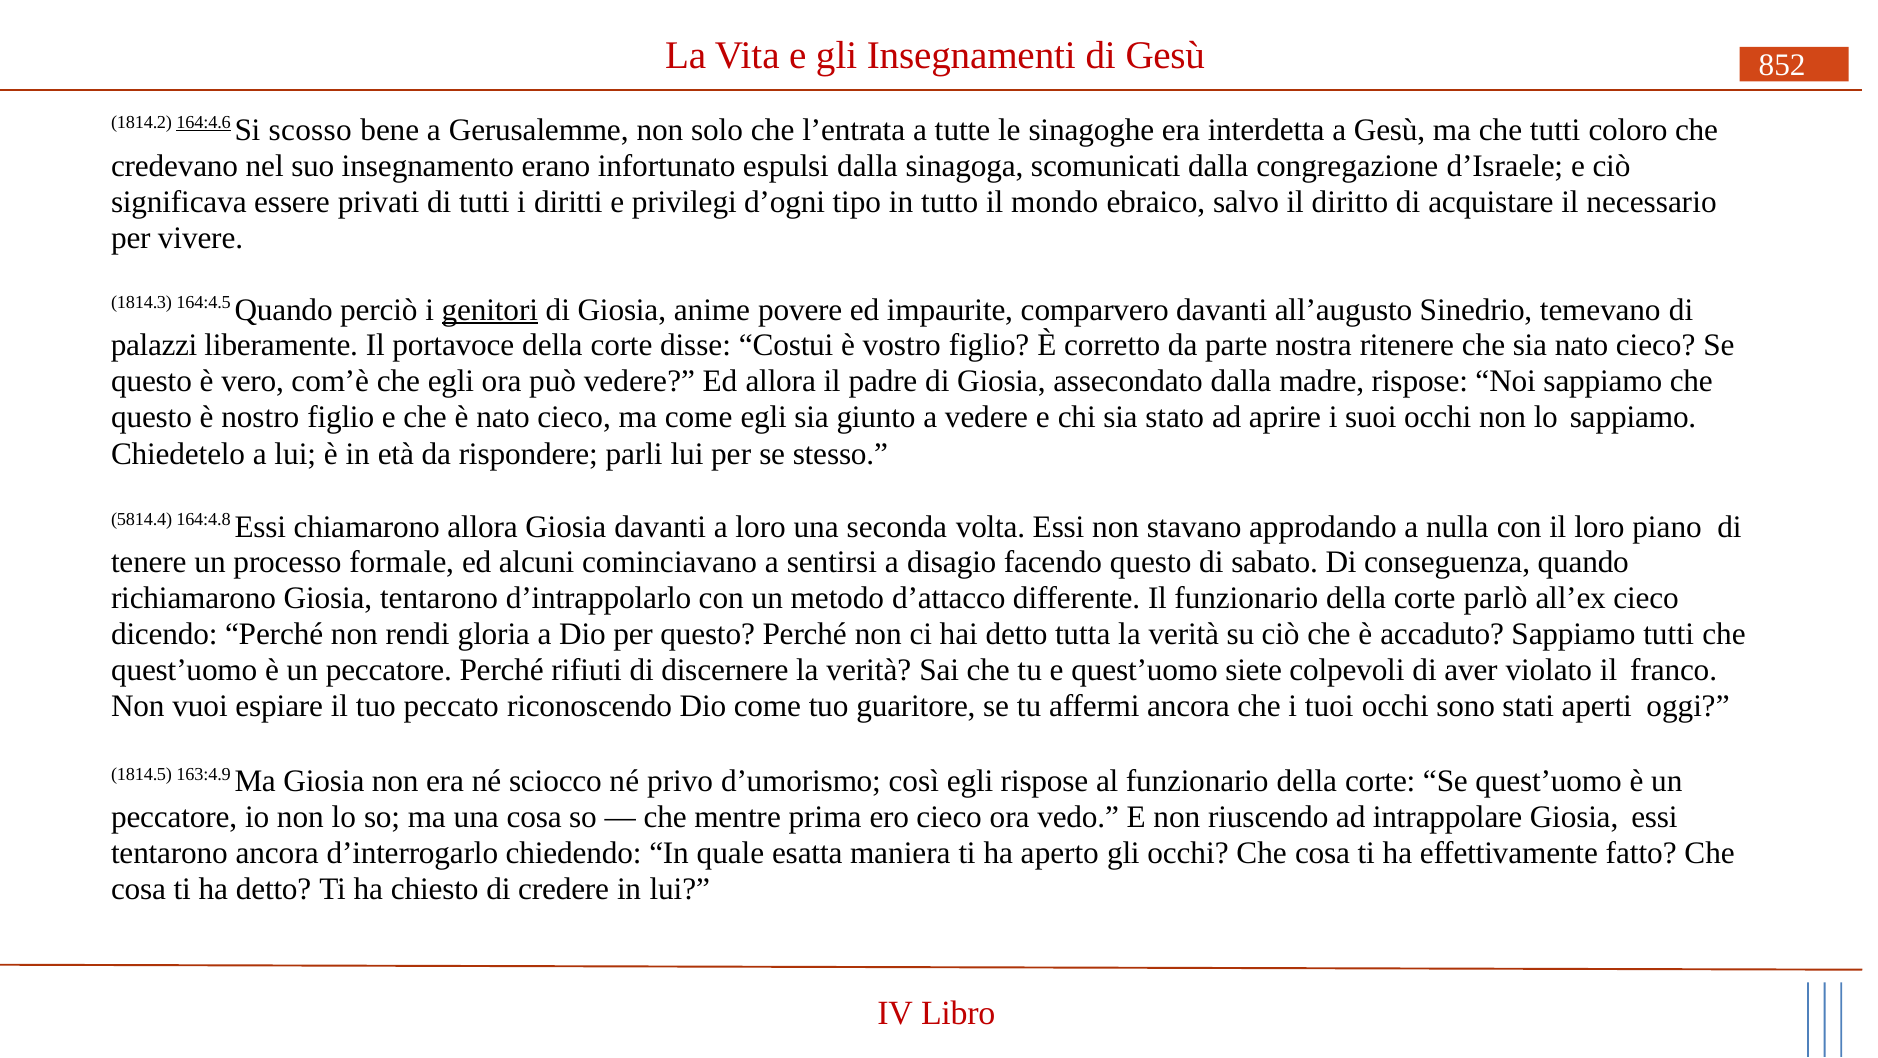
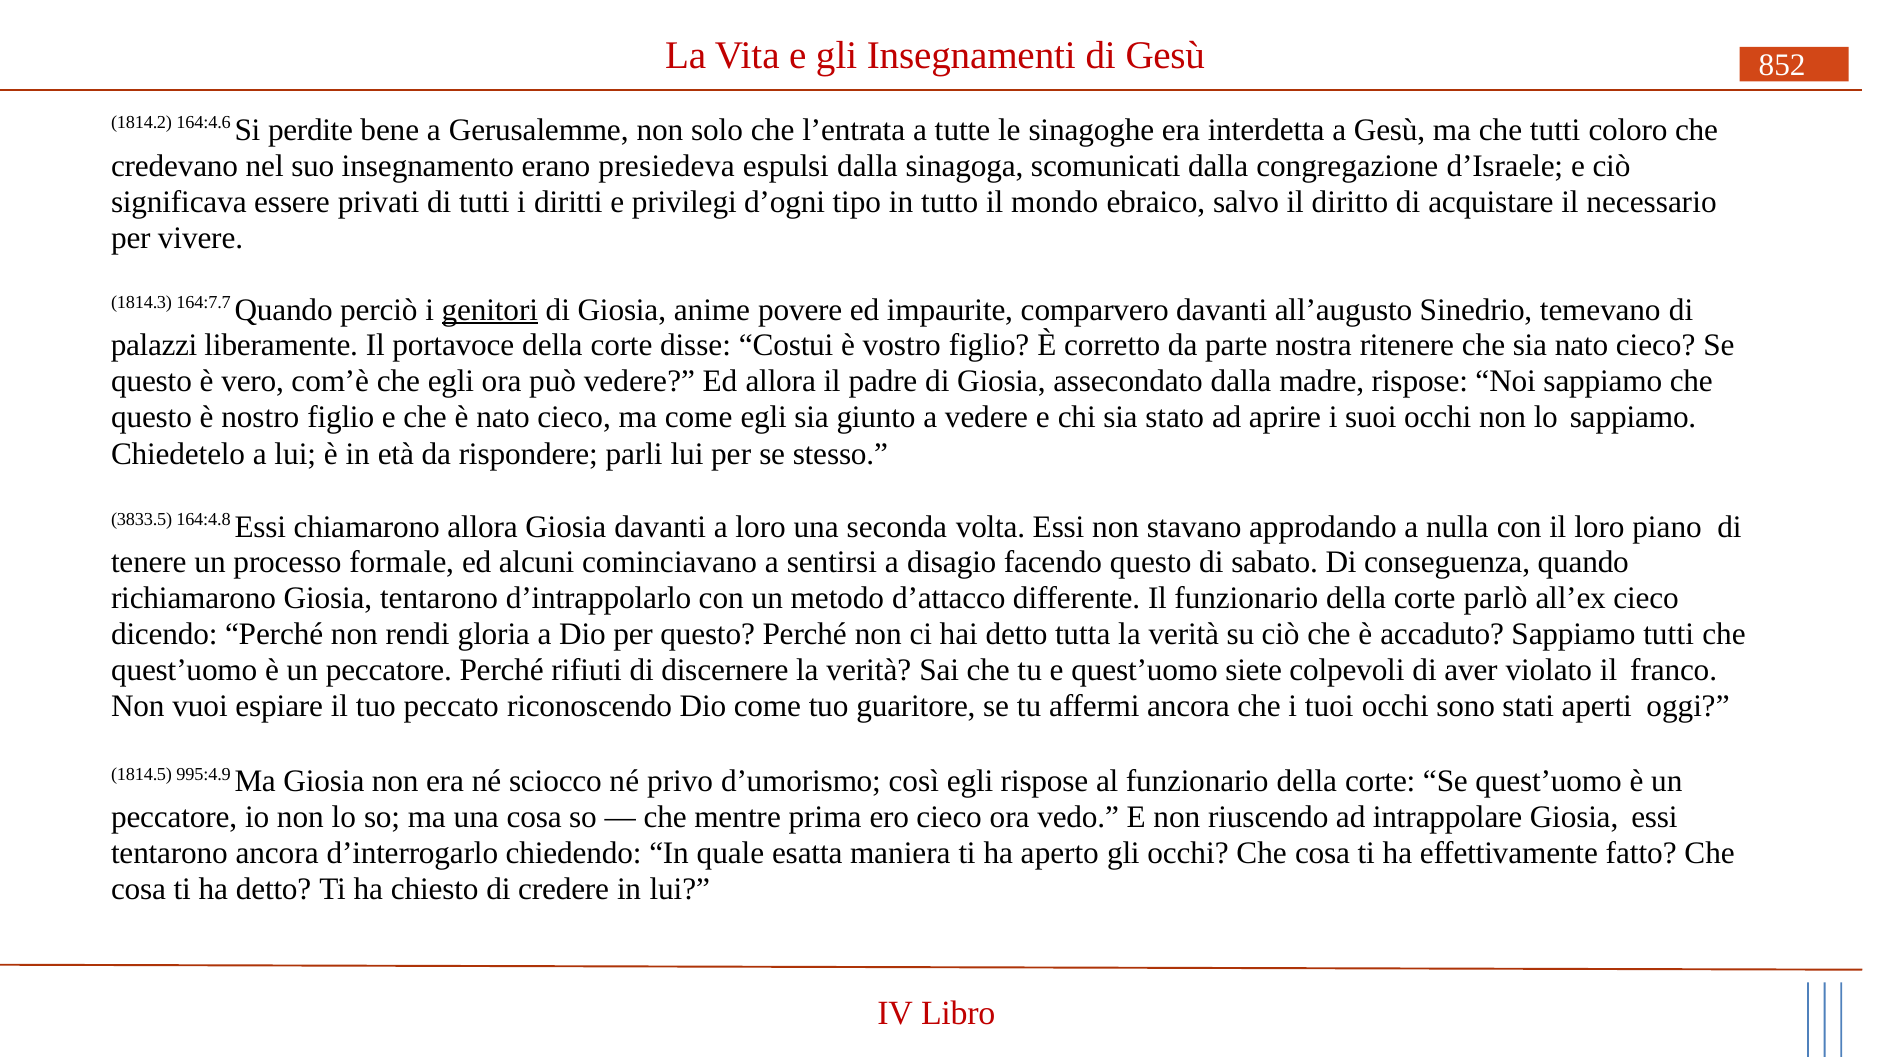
164:4.6 underline: present -> none (204, 122)
scosso: scosso -> perdite (311, 130)
infortunato: infortunato -> presiedeva (667, 166)
164:4.5: 164:4.5 -> 164:7.7 (204, 302)
5814.4: 5814.4 -> 3833.5 (142, 519)
163:4.9: 163:4.9 -> 995:4.9 (204, 774)
